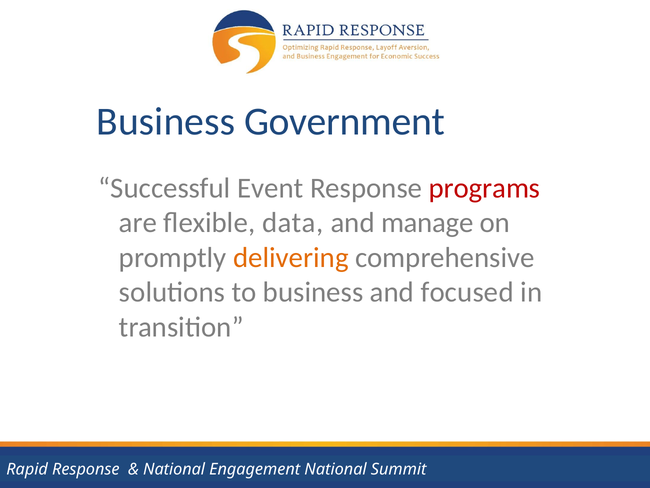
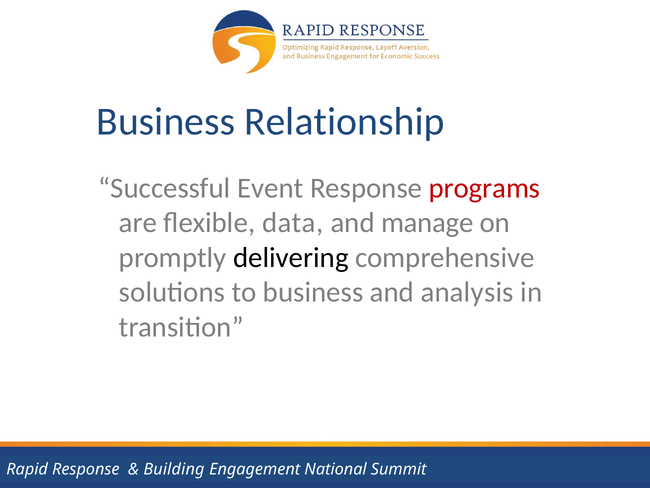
Government: Government -> Relationship (344, 122)
delivering colour: orange -> black (291, 257)
focused: focused -> analysis (467, 292)
National: National -> Building (174, 469)
